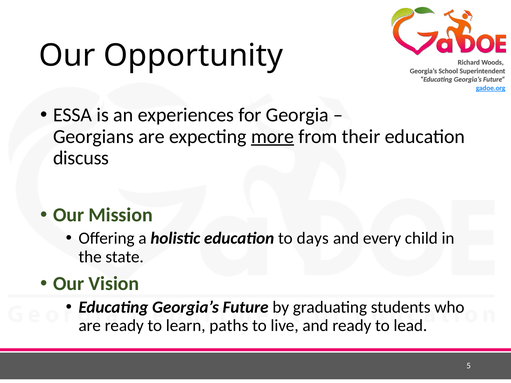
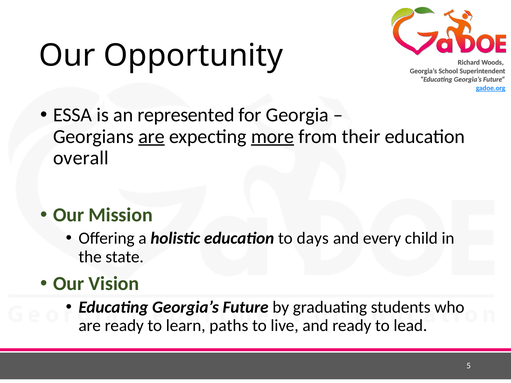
experiences: experiences -> represented (186, 115)
are underline: none -> present (152, 137)
discuss: discuss -> overall (81, 158)
